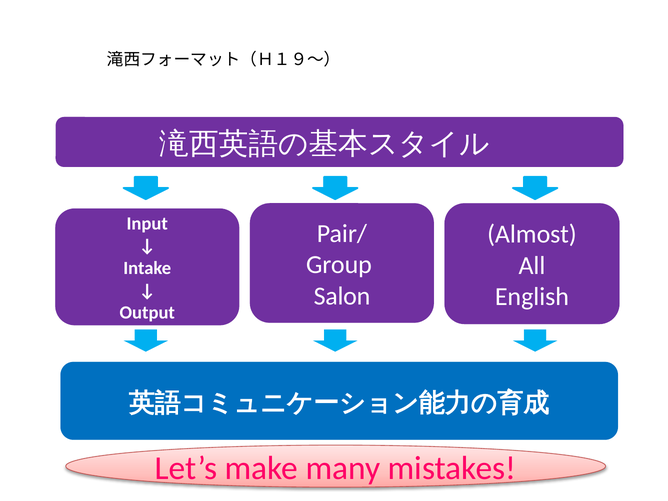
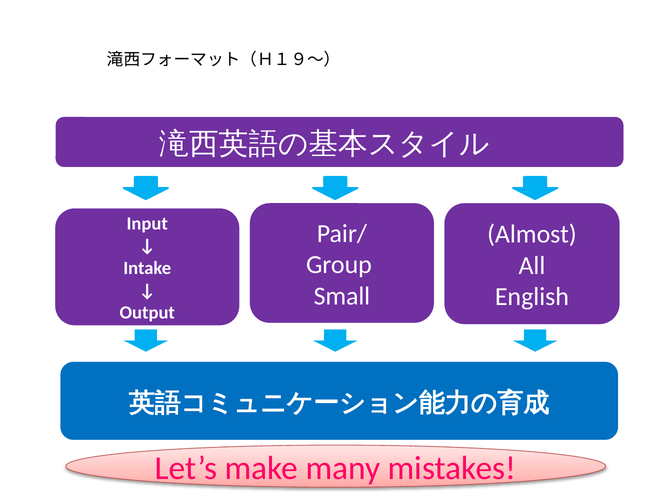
Salon: Salon -> Small (342, 296)
